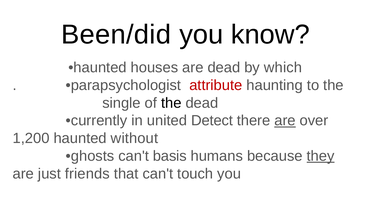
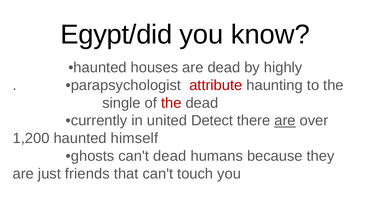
Been/did: Been/did -> Egypt/did (116, 35)
which: which -> highly (283, 68)
the colour: black -> red (171, 103)
without: without -> himself (134, 138)
can't basis: basis -> dead (170, 156)
they underline: present -> none (321, 156)
